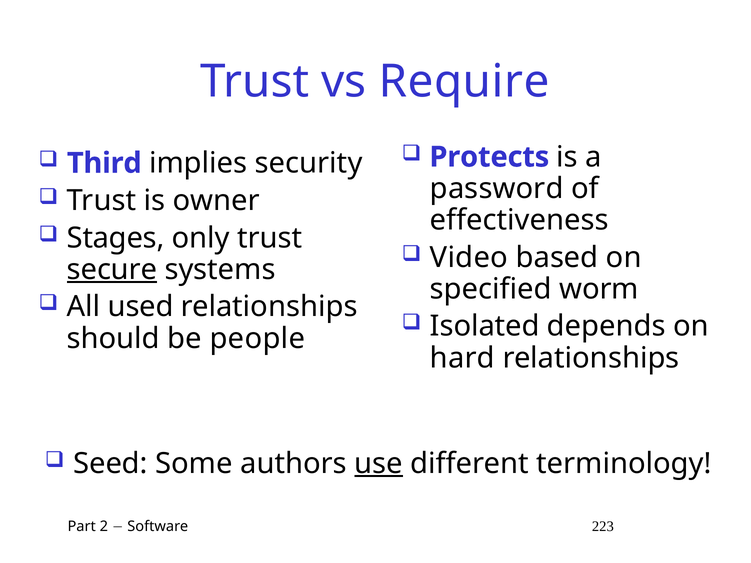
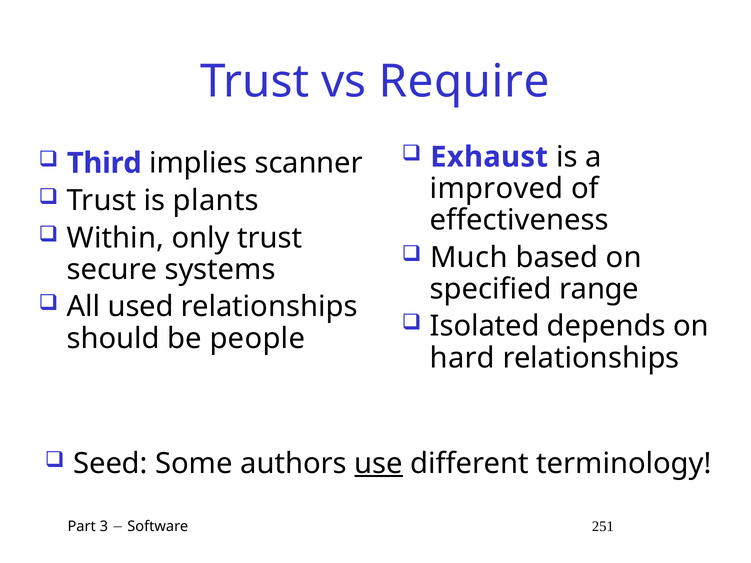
Protects: Protects -> Exhaust (489, 157)
security: security -> scanner (309, 163)
password: password -> improved (497, 189)
owner: owner -> plants (216, 201)
Stages: Stages -> Within (115, 238)
Video: Video -> Much (469, 258)
secure underline: present -> none (112, 270)
worm: worm -> range (599, 289)
2: 2 -> 3 (104, 527)
223: 223 -> 251 (603, 527)
